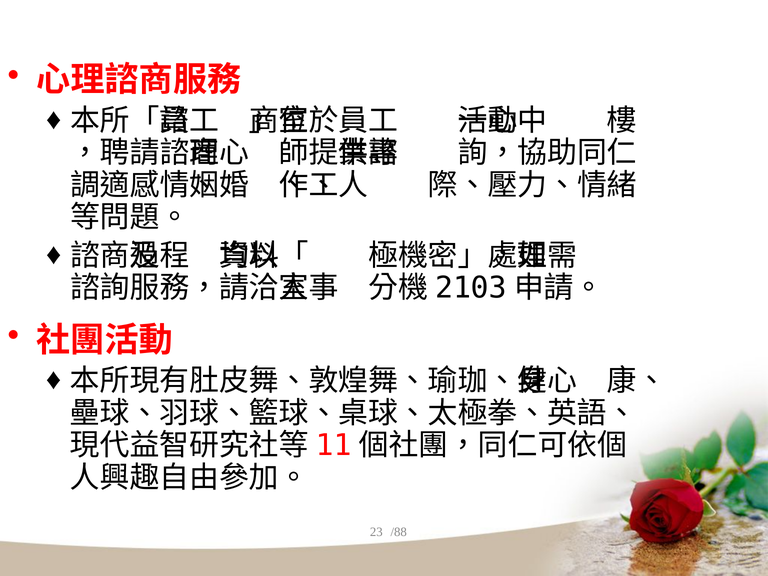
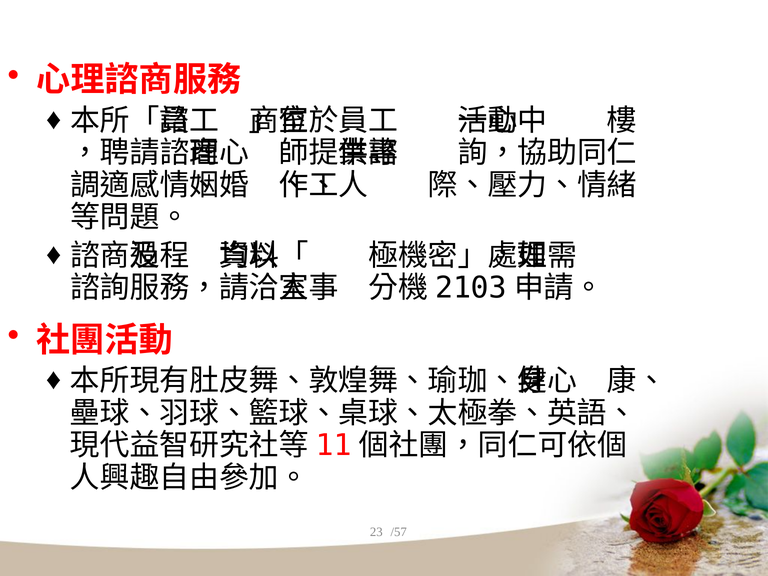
/88: /88 -> /57 (399, 532)
